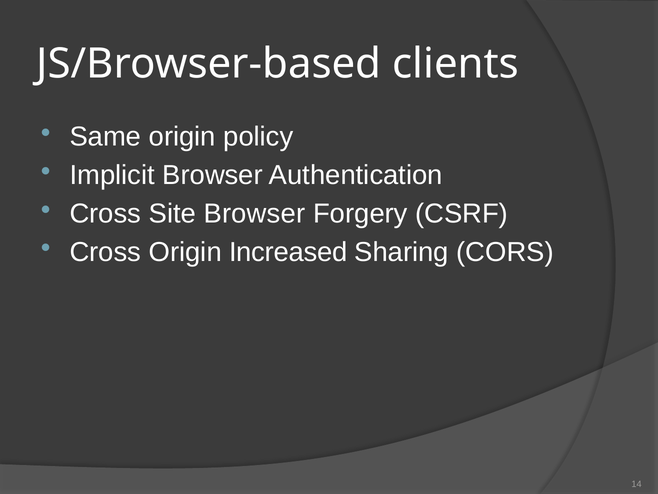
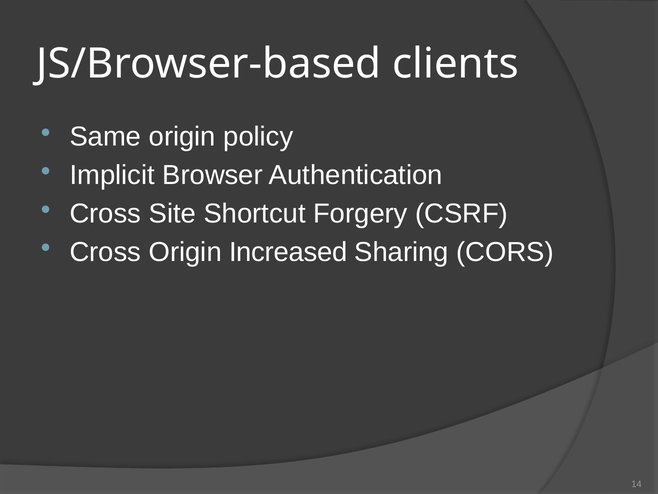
Site Browser: Browser -> Shortcut (255, 214)
